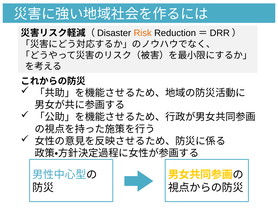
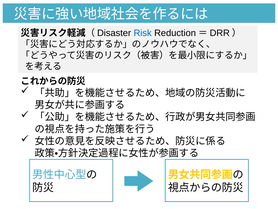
Risk colour: orange -> blue (143, 33)
